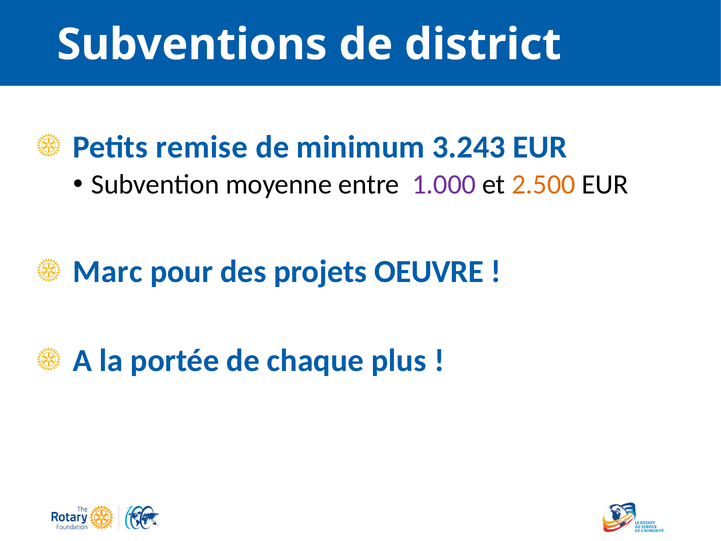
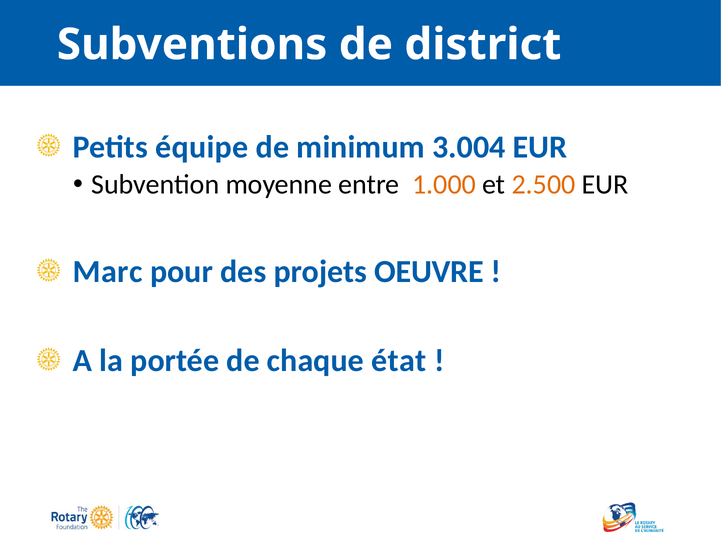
remise: remise -> équipe (202, 147)
3.243: 3.243 -> 3.004 (469, 147)
1.000 colour: purple -> orange (444, 184)
plus: plus -> état (399, 361)
